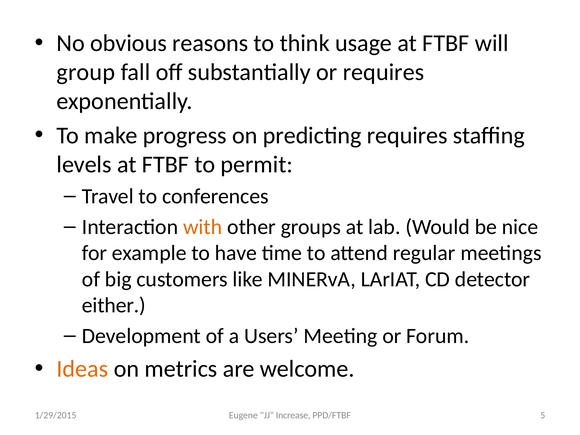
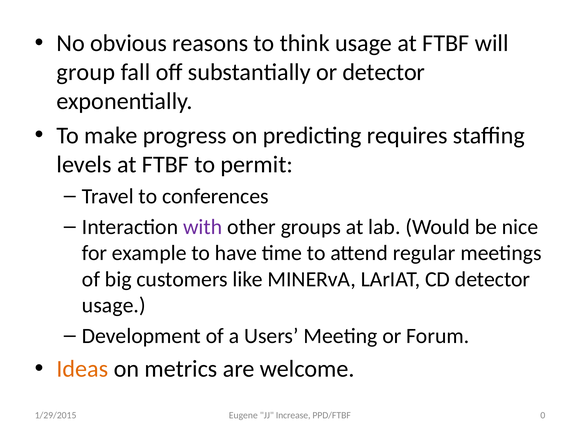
or requires: requires -> detector (384, 72)
with colour: orange -> purple (203, 227)
either: either -> usage (114, 305)
5: 5 -> 0 (543, 415)
